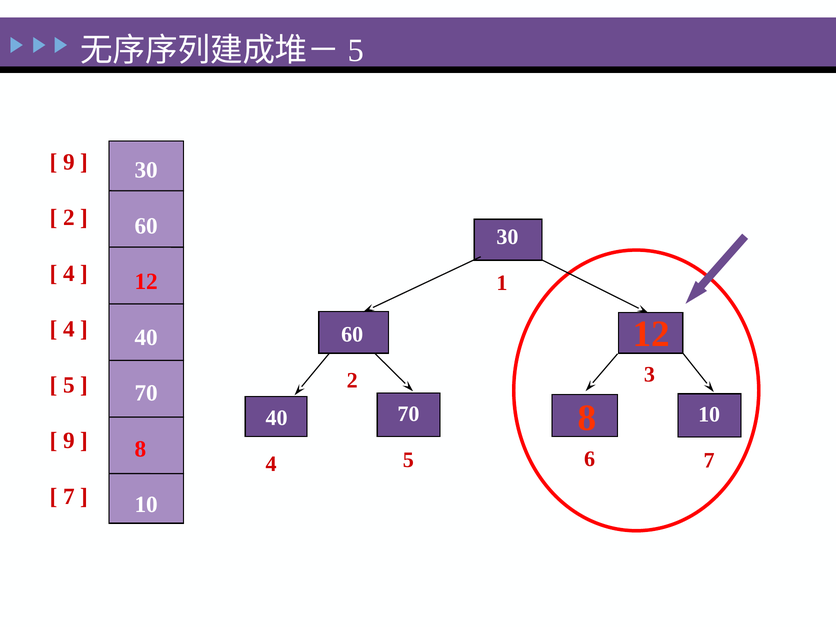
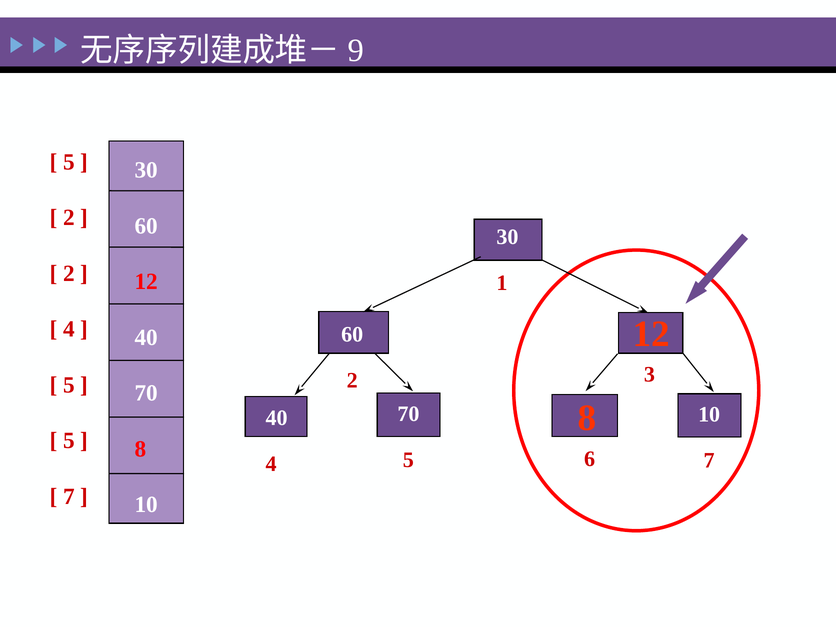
5: 5 -> 9 (356, 50)
9: 9 -> 5 (69, 162)
4: 4 -> 2 (69, 274)
9: 9 -> 5 (69, 441)
